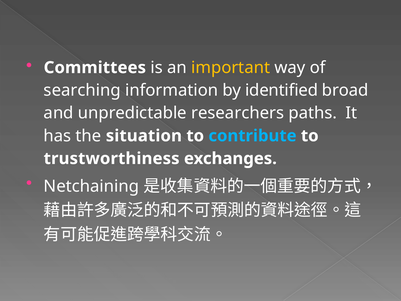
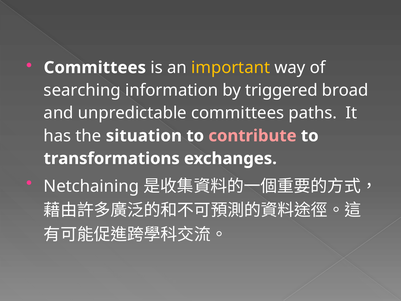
identified: identified -> triggered (282, 90)
unpredictable researchers: researchers -> committees (238, 113)
contribute colour: light blue -> pink (252, 136)
trustworthiness: trustworthiness -> transformations (112, 158)
